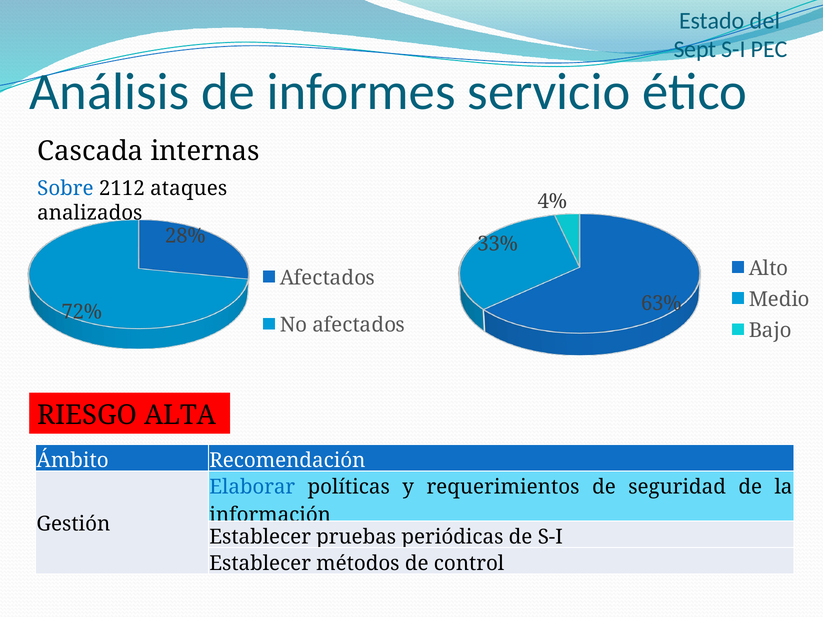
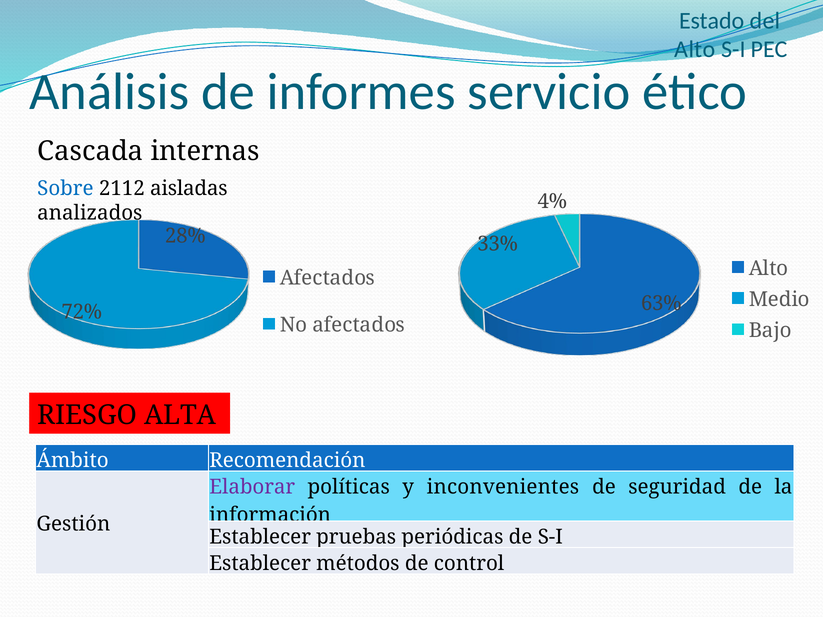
Sept: Sept -> Alto (695, 49)
ataques: ataques -> aisladas (189, 188)
Elaborar colour: blue -> purple (252, 487)
requerimientos: requerimientos -> inconvenientes (503, 487)
